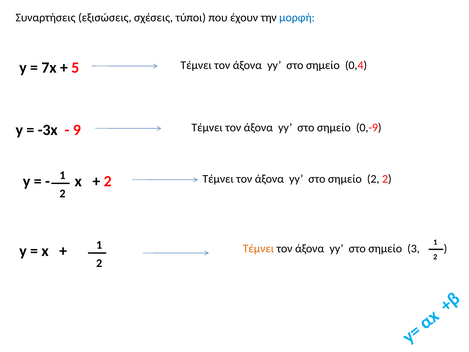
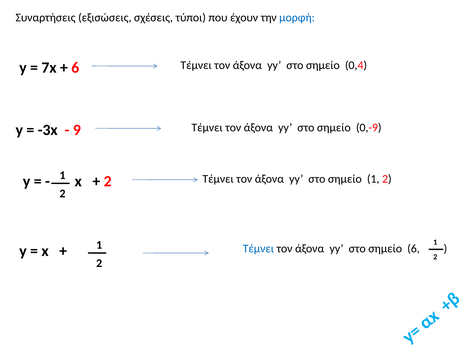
5: 5 -> 6 (75, 68)
σημείο 2: 2 -> 1 (373, 179)
Τέμνει colour: orange -> blue (258, 248)
σημείο 3: 3 -> 6 (413, 248)
